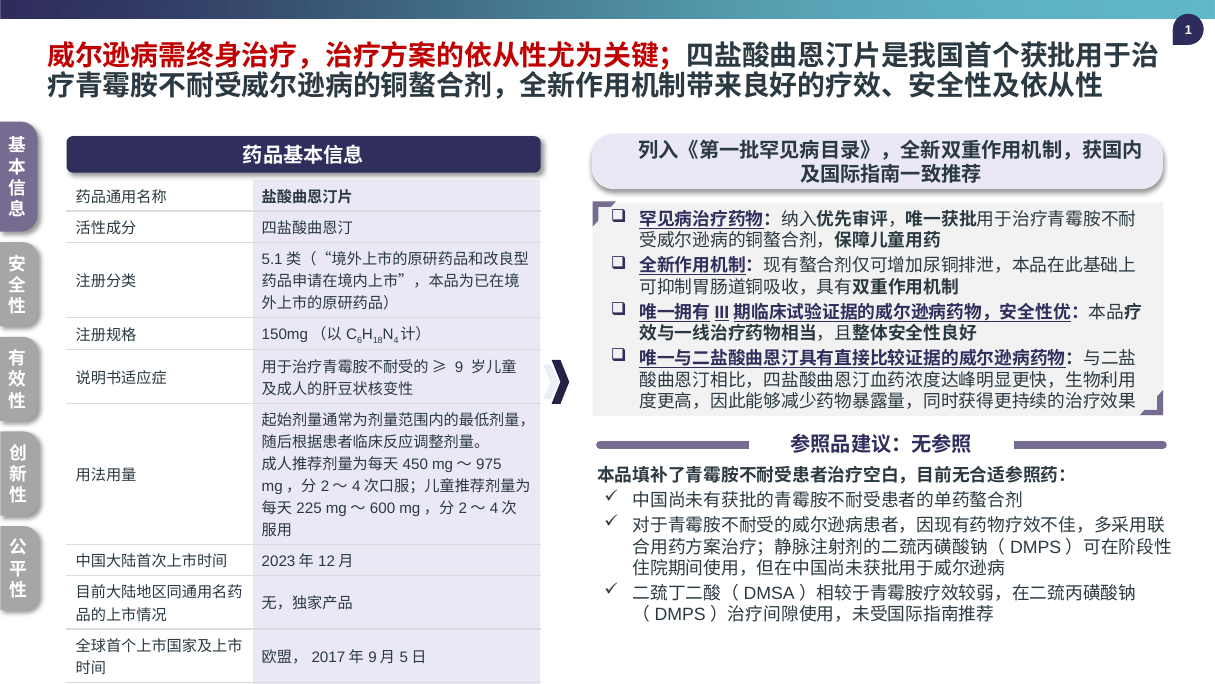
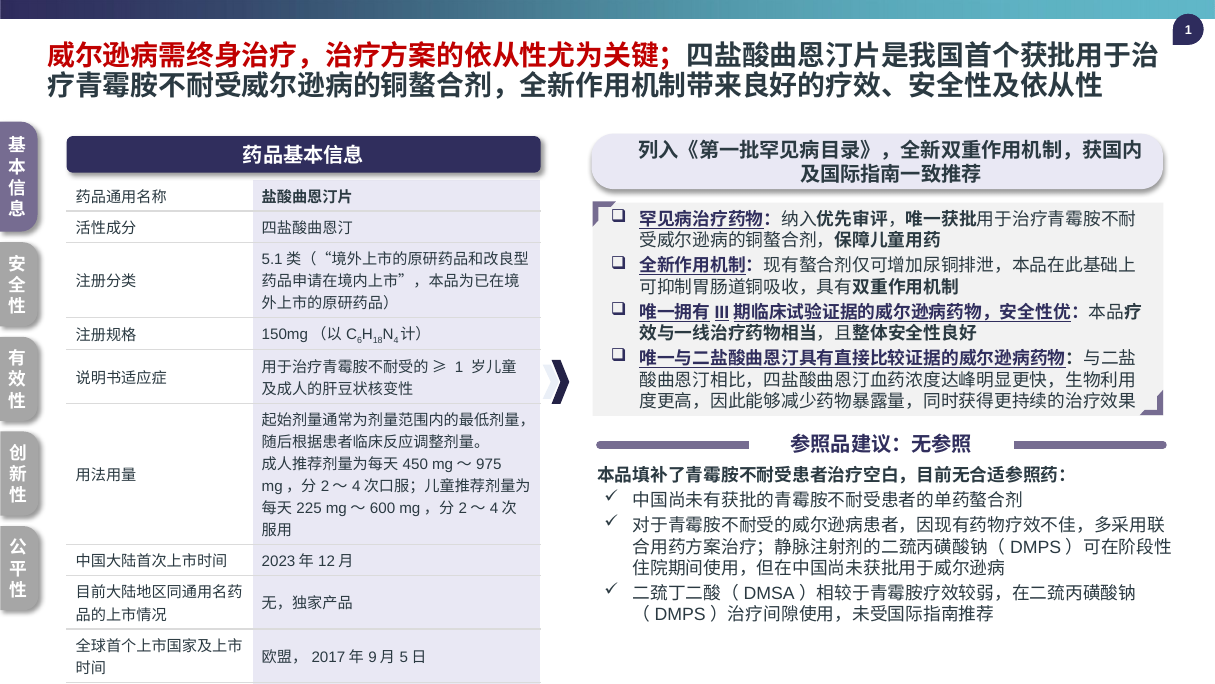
9: 9 -> 1 (459, 367)
